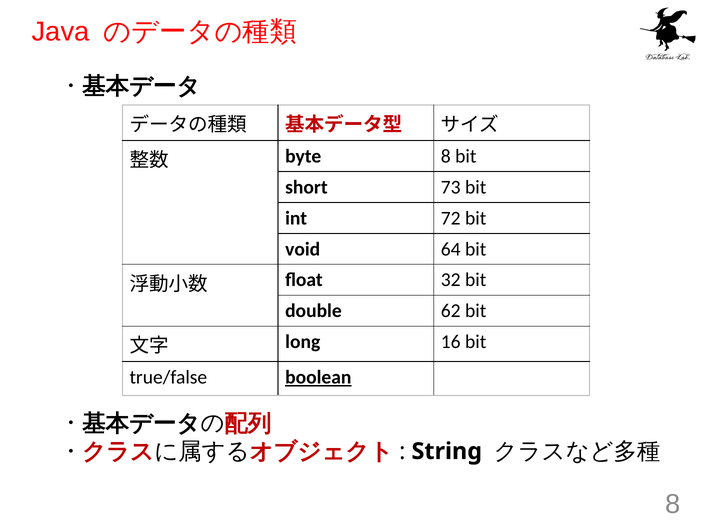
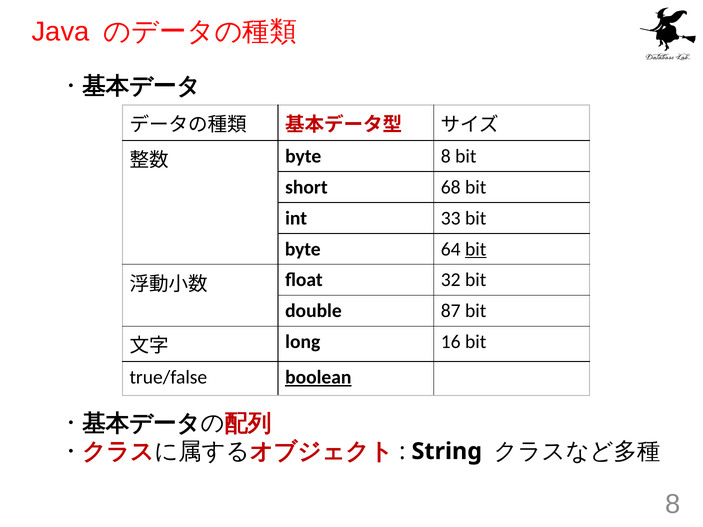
73: 73 -> 68 (451, 187)
72: 72 -> 33 (451, 218)
void: void -> byte (303, 249)
bit underline: none -> present (476, 249)
62: 62 -> 87 (451, 311)
